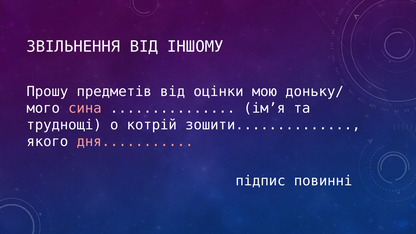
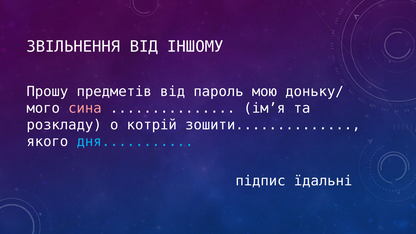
оцінки: оцінки -> пароль (219, 92)
труднощі: труднощі -> розкладу (64, 125)
дня colour: pink -> light blue (135, 142)
повинні: повинні -> їдальні (323, 181)
